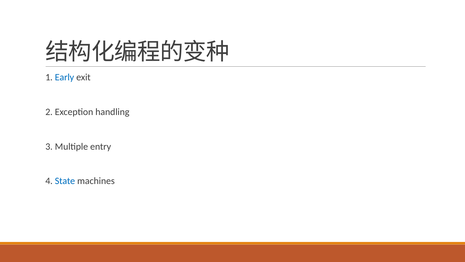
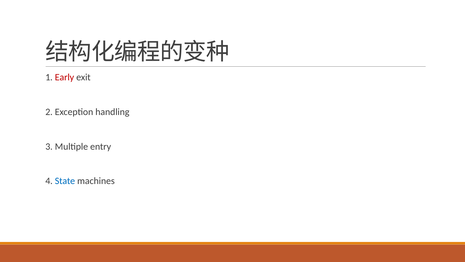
Early colour: blue -> red (64, 77)
